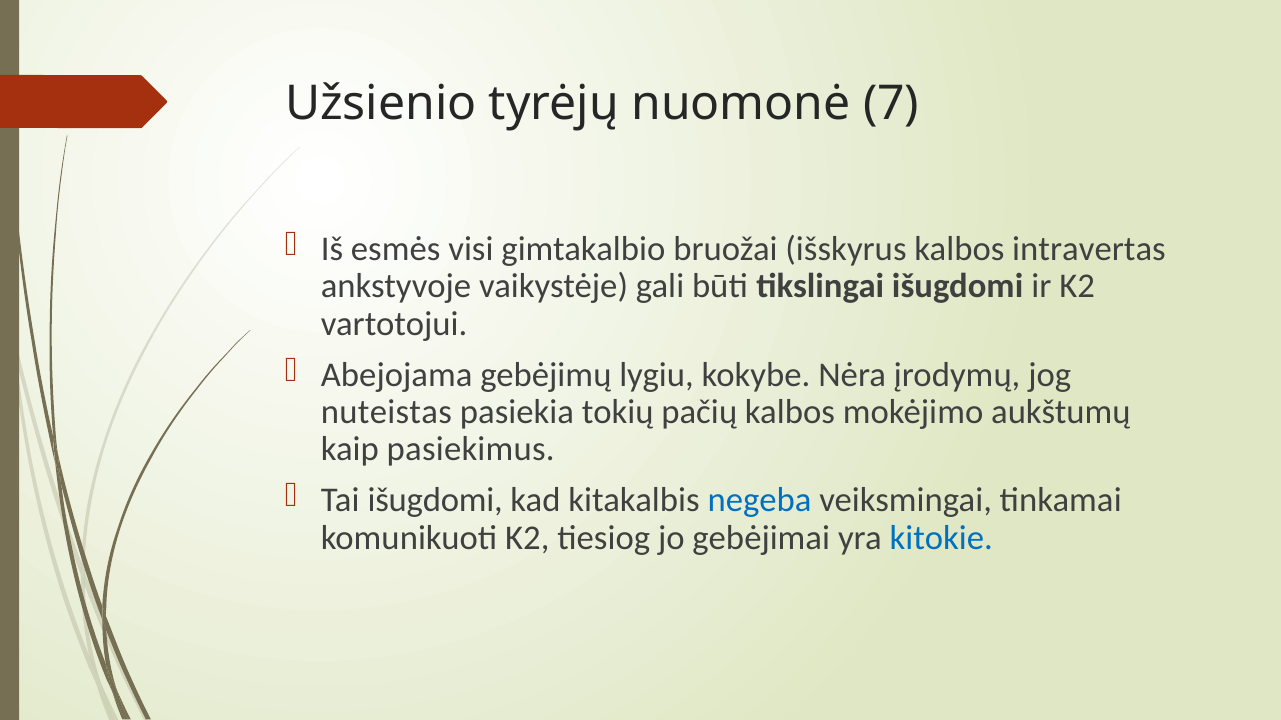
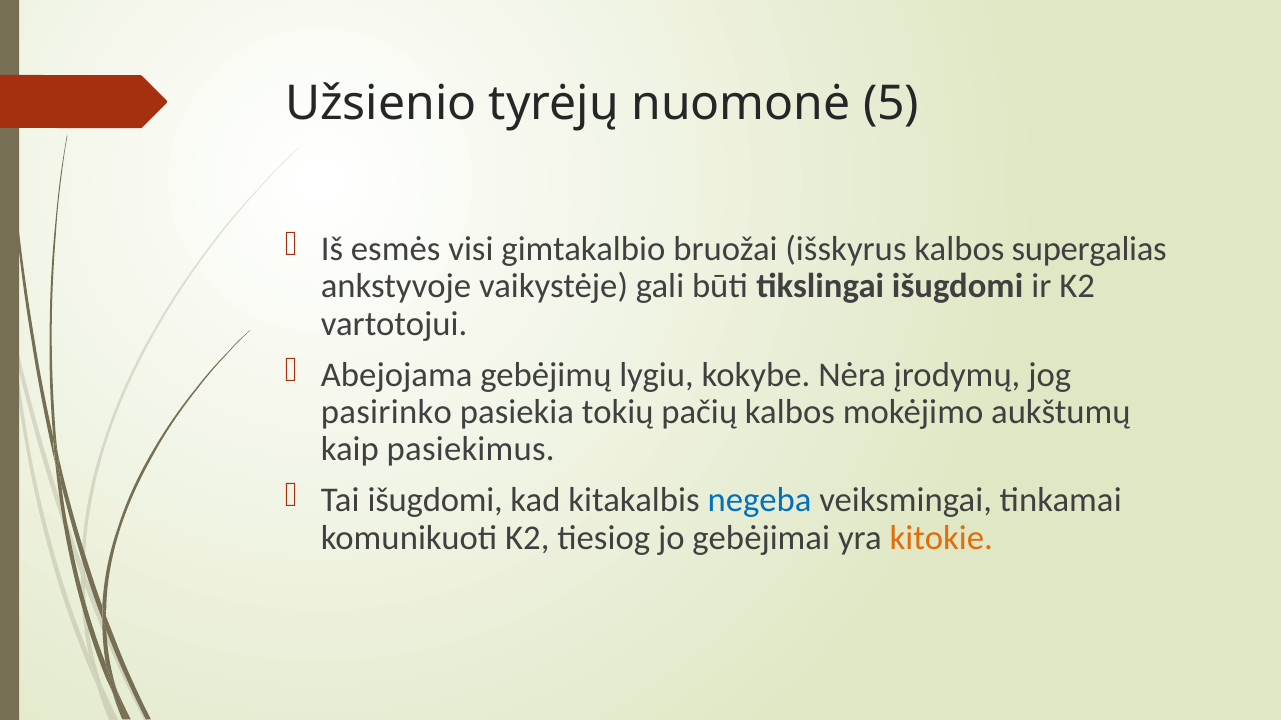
7: 7 -> 5 (891, 104)
intravertas: intravertas -> supergalias (1089, 249)
nuteistas: nuteistas -> pasirinko (386, 412)
kitokie colour: blue -> orange (941, 538)
